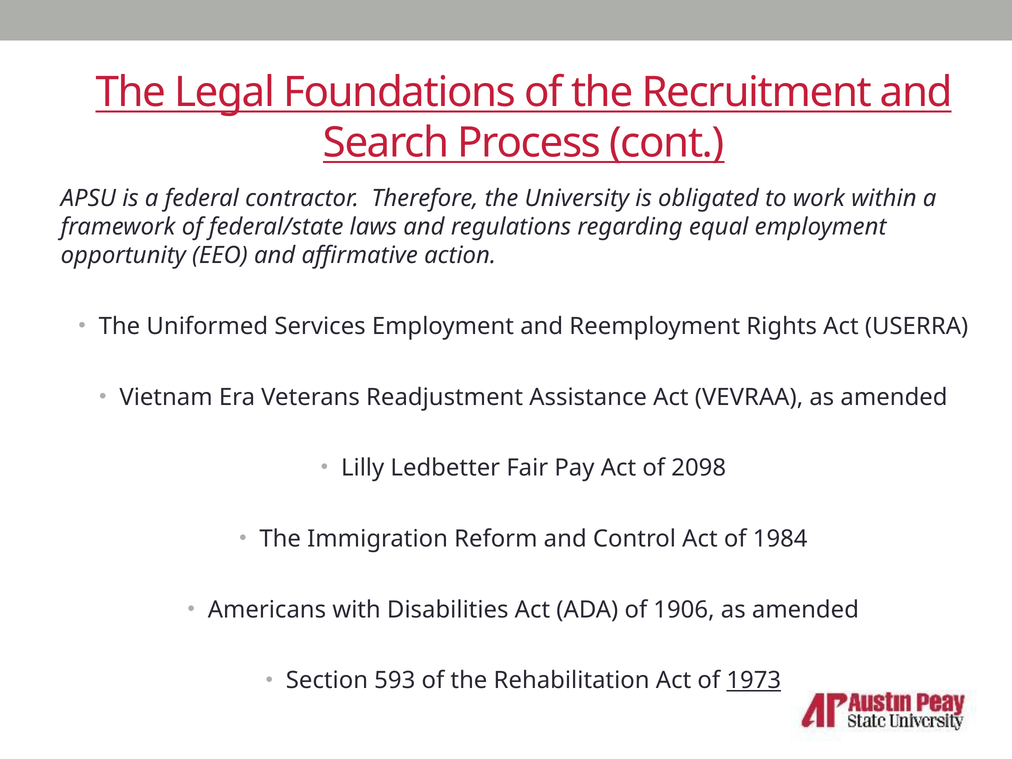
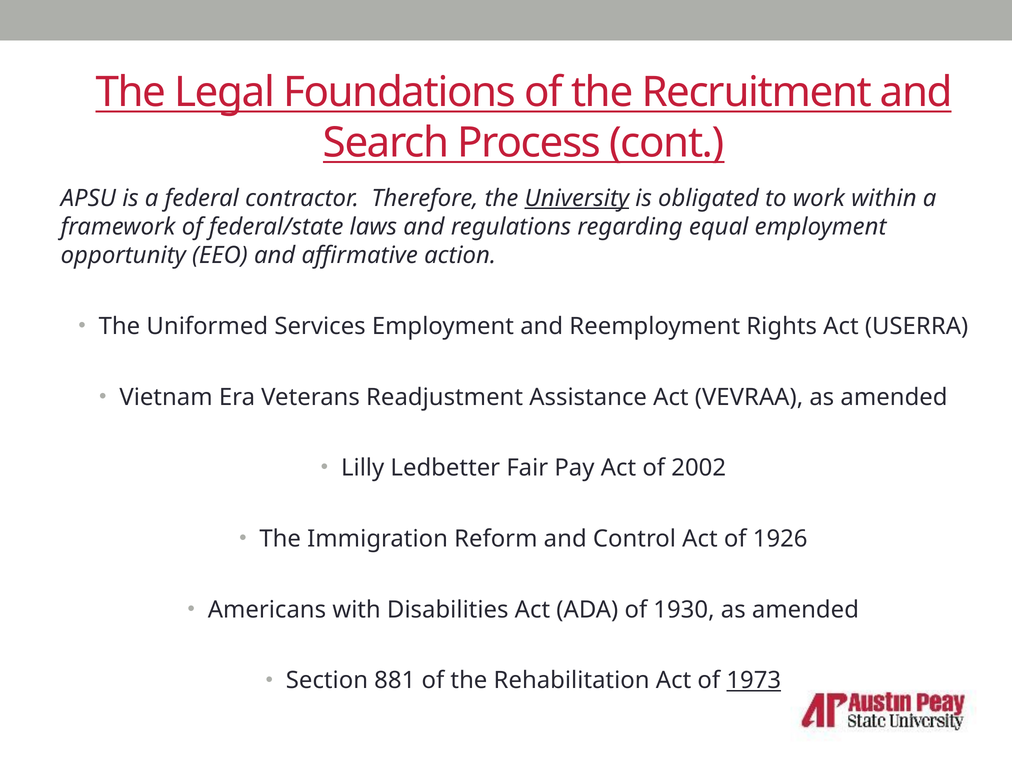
University underline: none -> present (577, 198)
2098: 2098 -> 2002 (699, 468)
1984: 1984 -> 1926 (780, 539)
1906: 1906 -> 1930 (684, 610)
593: 593 -> 881 (395, 681)
